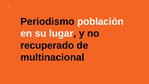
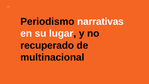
población: población -> narrativas (100, 21)
